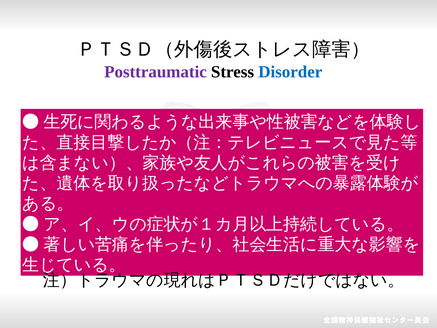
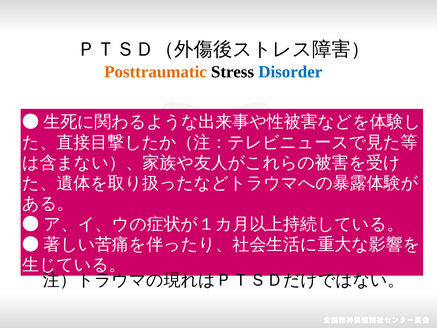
Posttraumatic colour: purple -> orange (155, 72)
